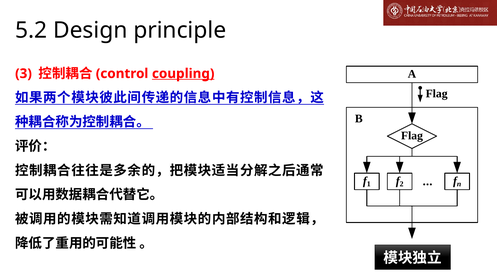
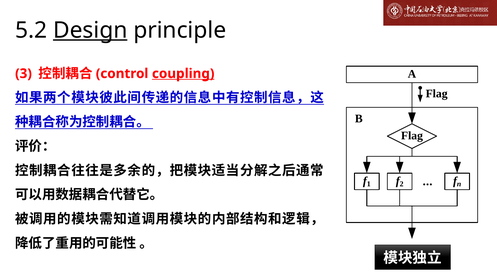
Design underline: none -> present (90, 30)
